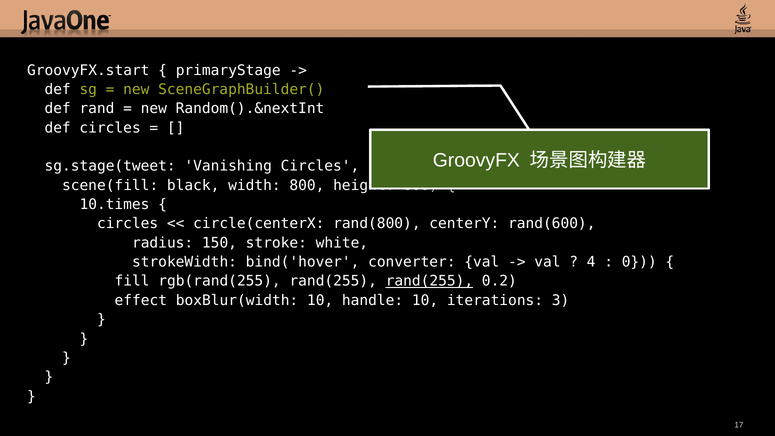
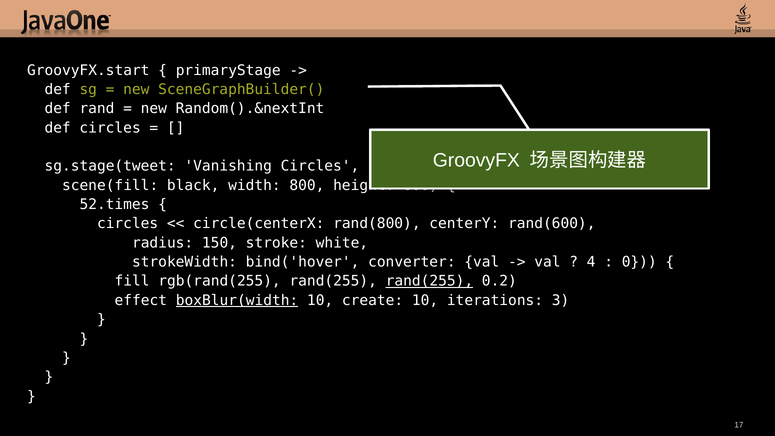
10.times: 10.times -> 52.times (114, 205)
boxBlur(width underline: none -> present (237, 300)
handle: handle -> create (373, 300)
